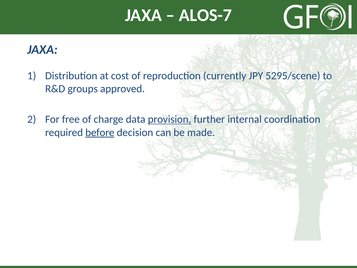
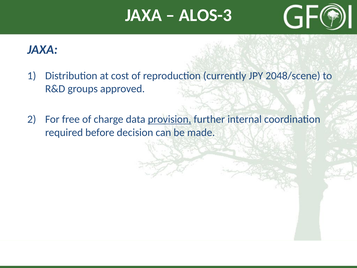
ALOS-7: ALOS-7 -> ALOS-3 (205, 15)
5295/scene: 5295/scene -> 2048/scene (293, 76)
before underline: present -> none (100, 132)
